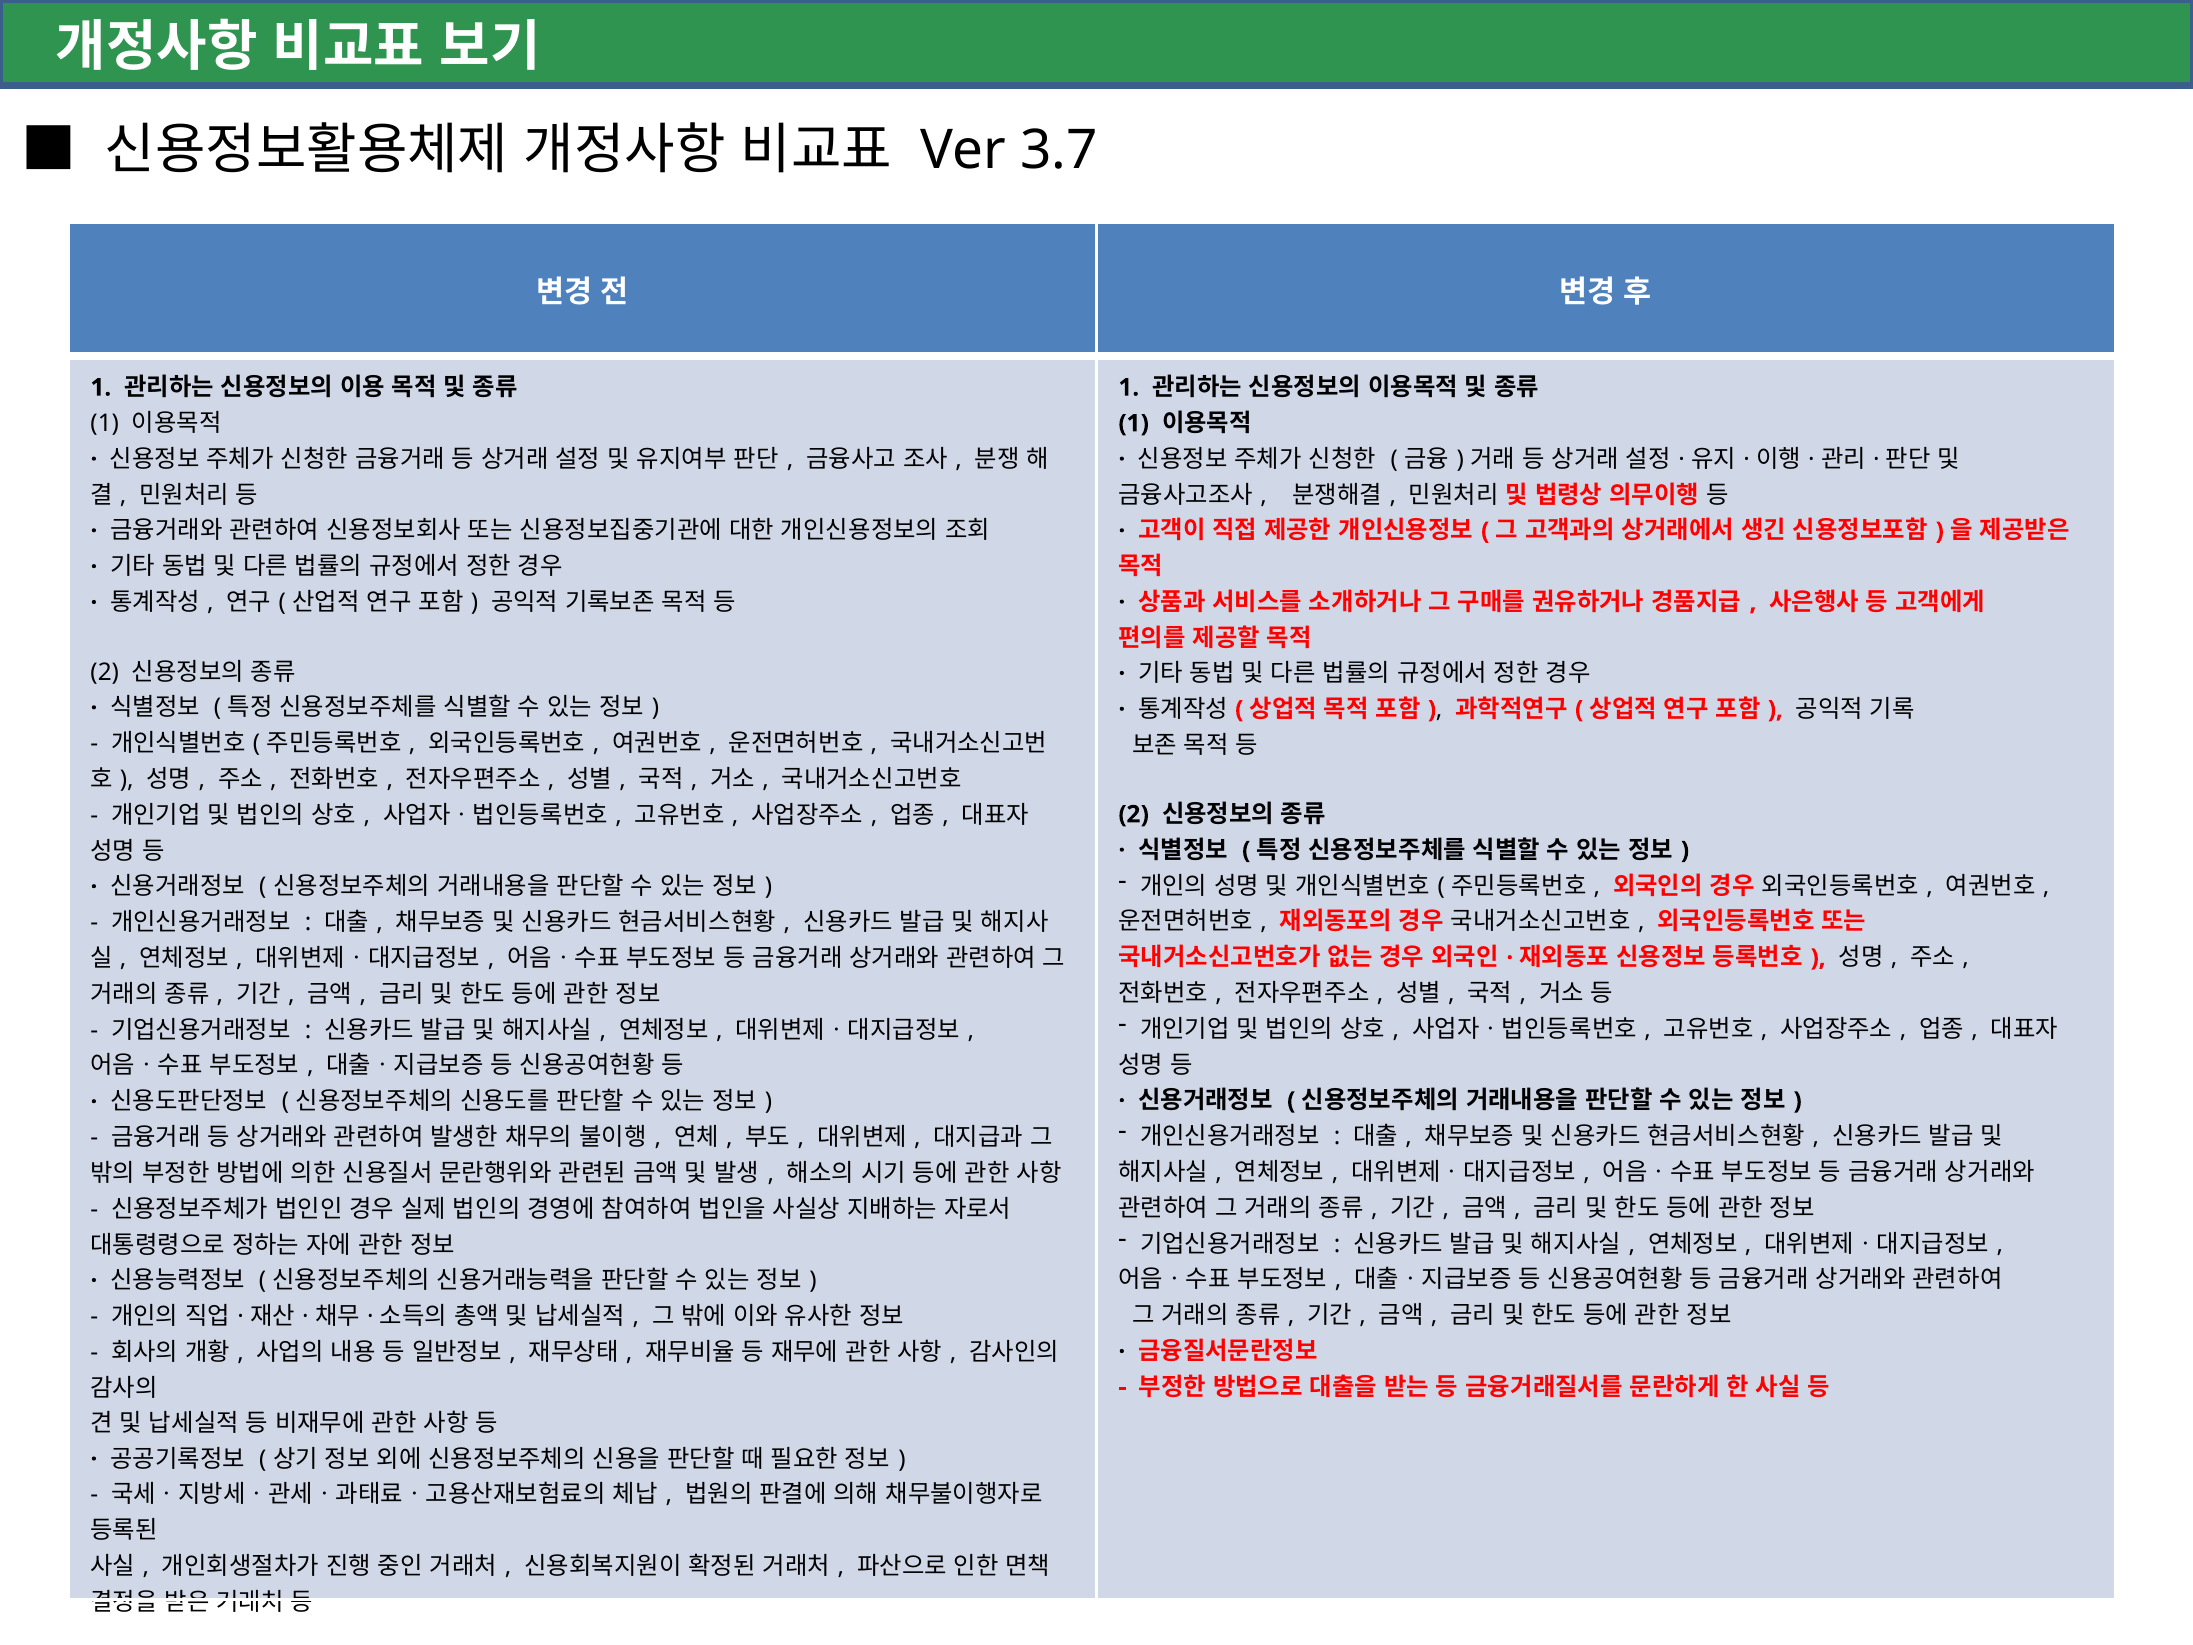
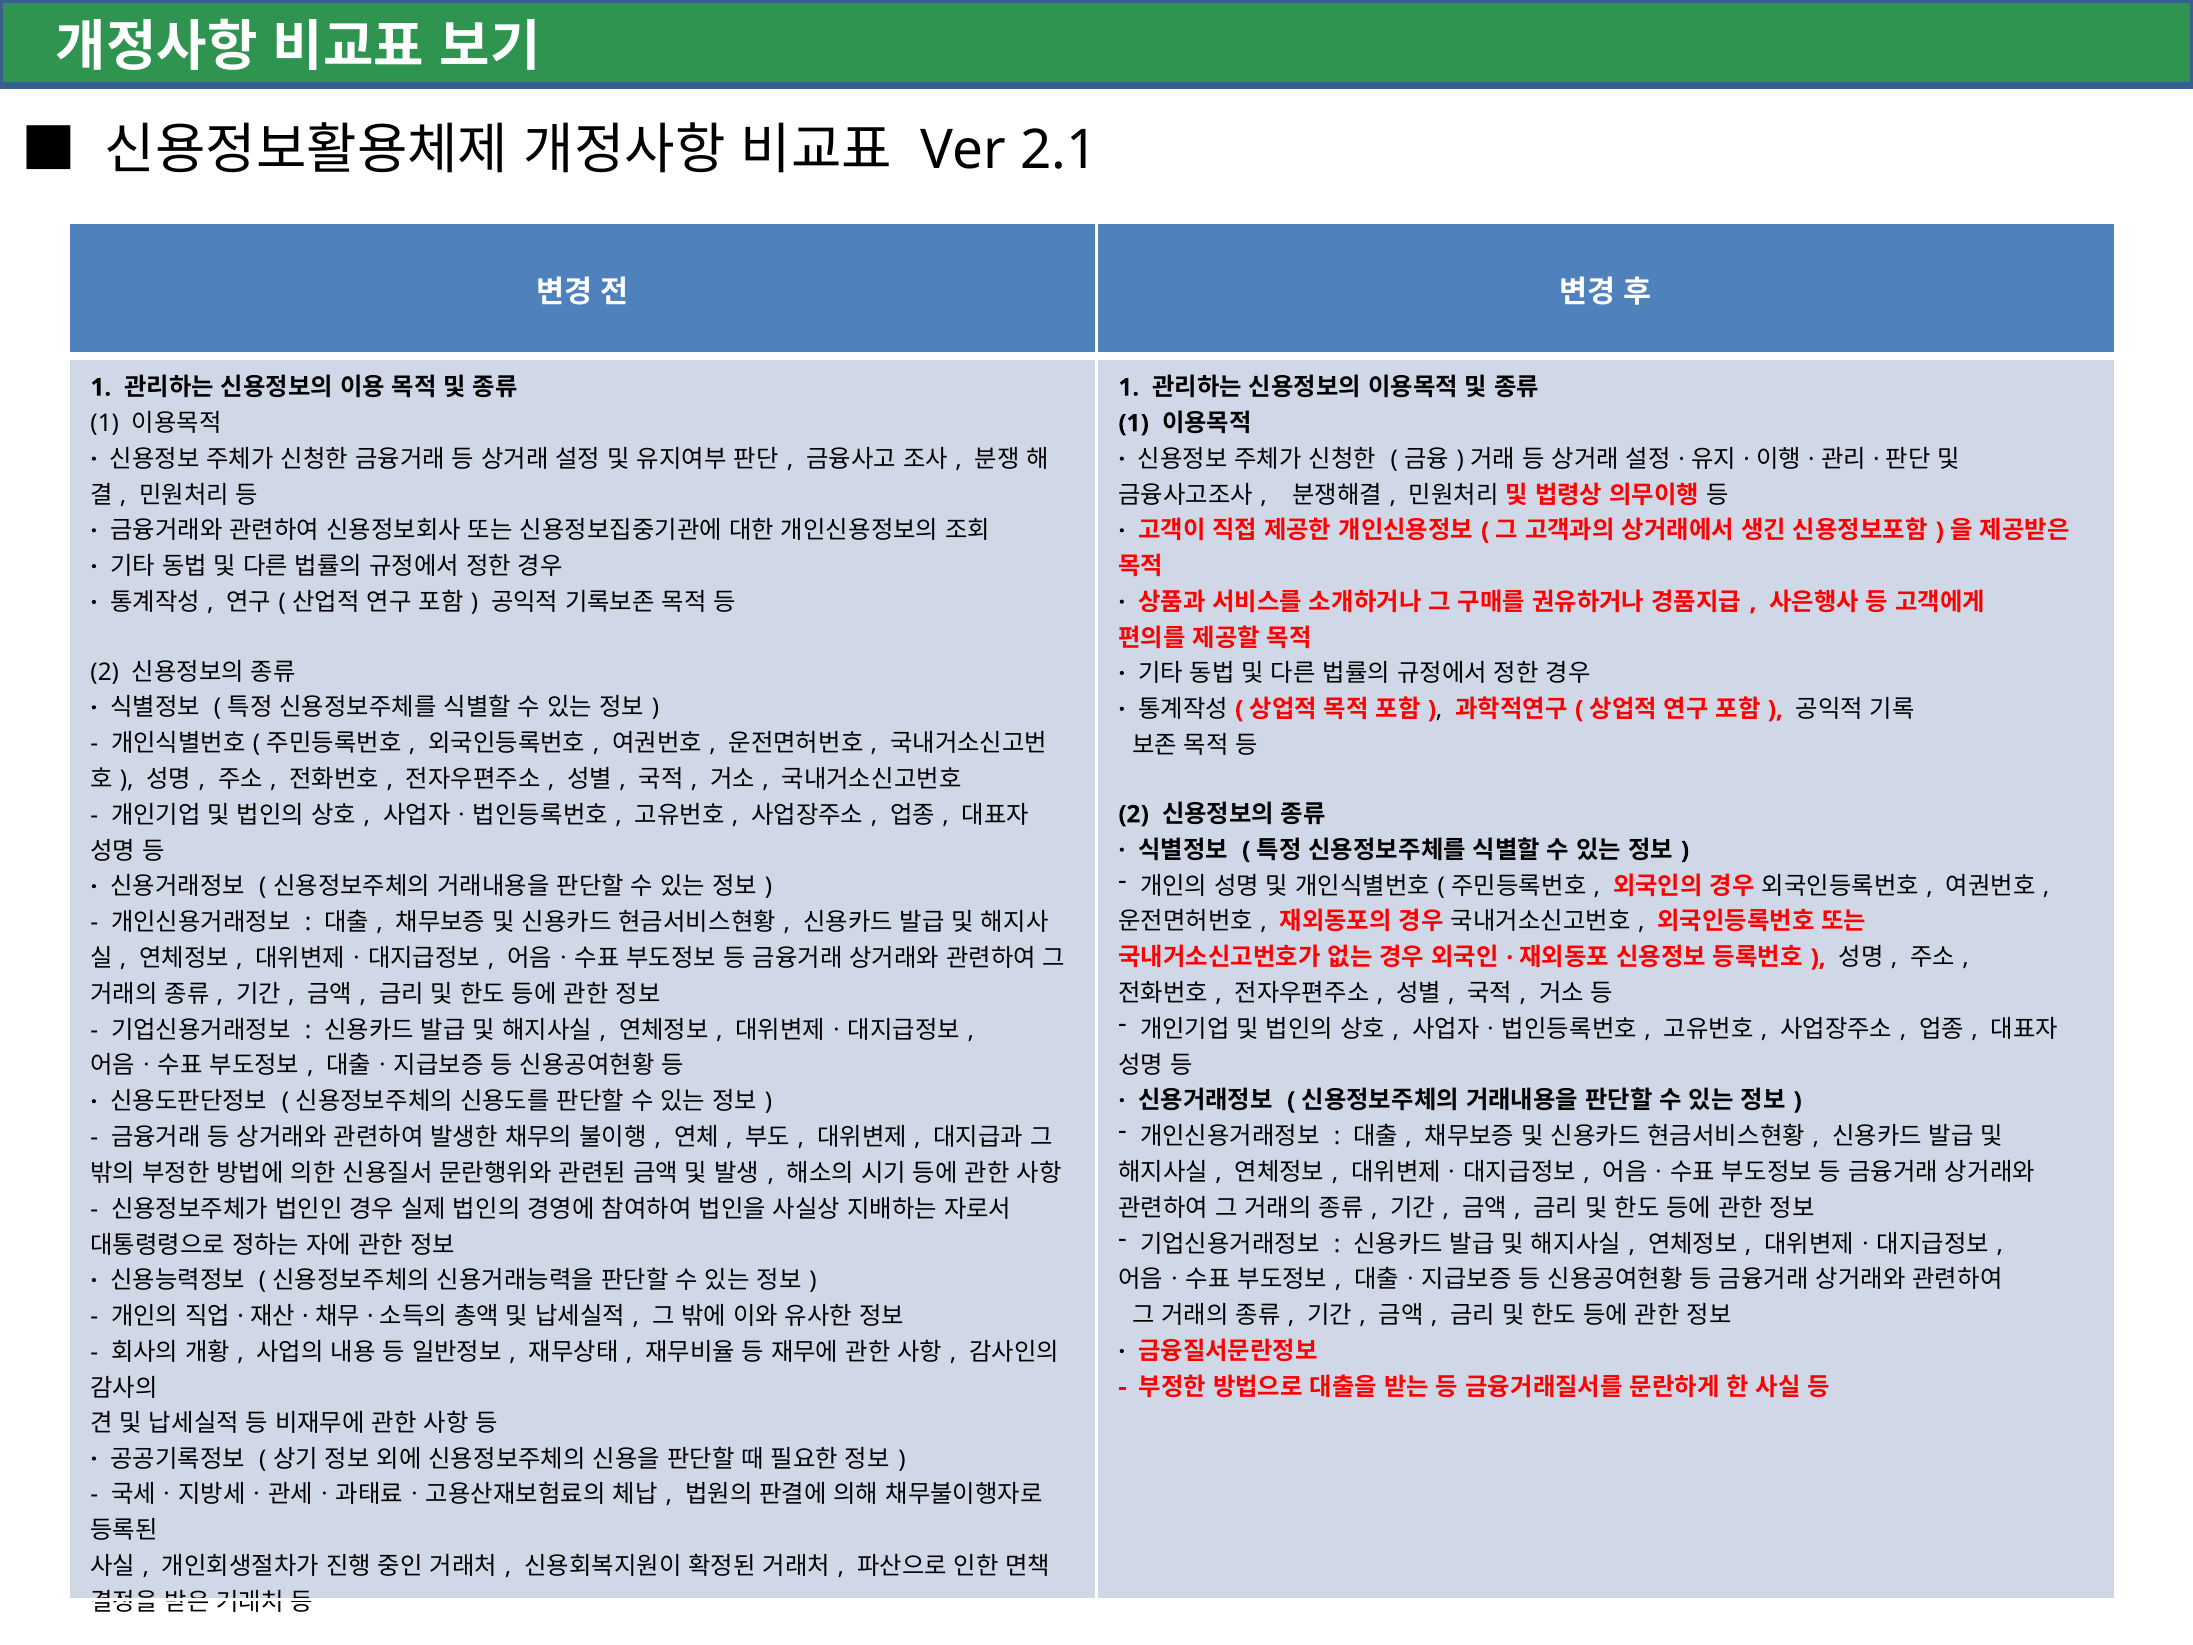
3.7: 3.7 -> 2.1 (1059, 150)
